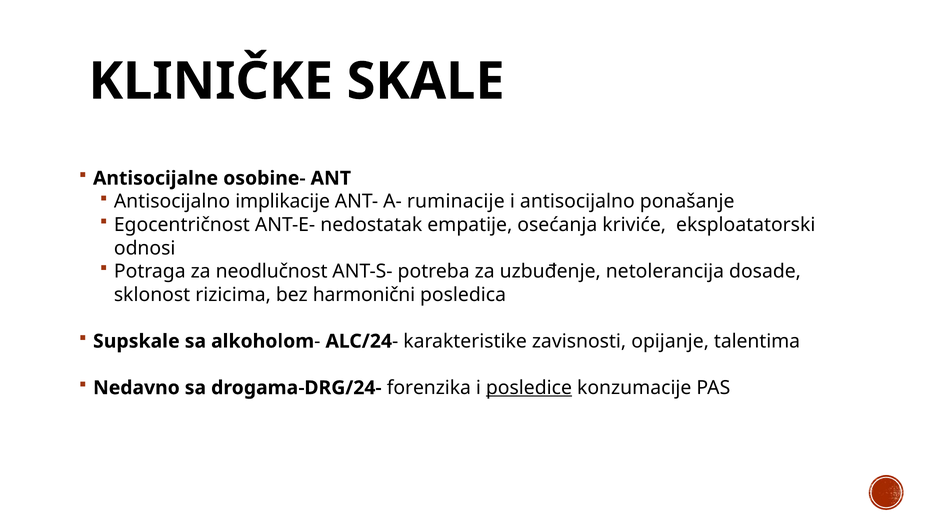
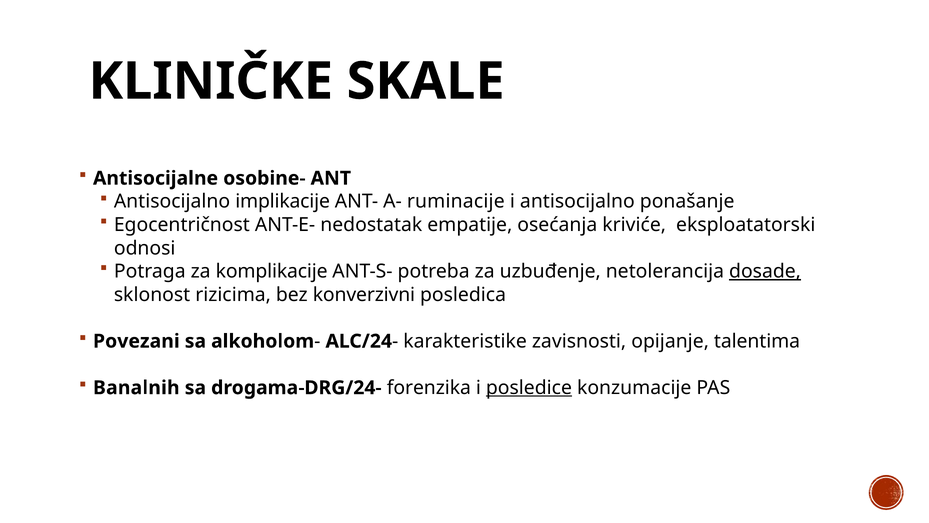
neodlučnost: neodlučnost -> komplikacije (272, 271)
dosade underline: none -> present (765, 271)
harmonični: harmonični -> konverzivni (364, 294)
Supskale: Supskale -> Povezani (136, 341)
Nedavno: Nedavno -> Banalnih (136, 387)
